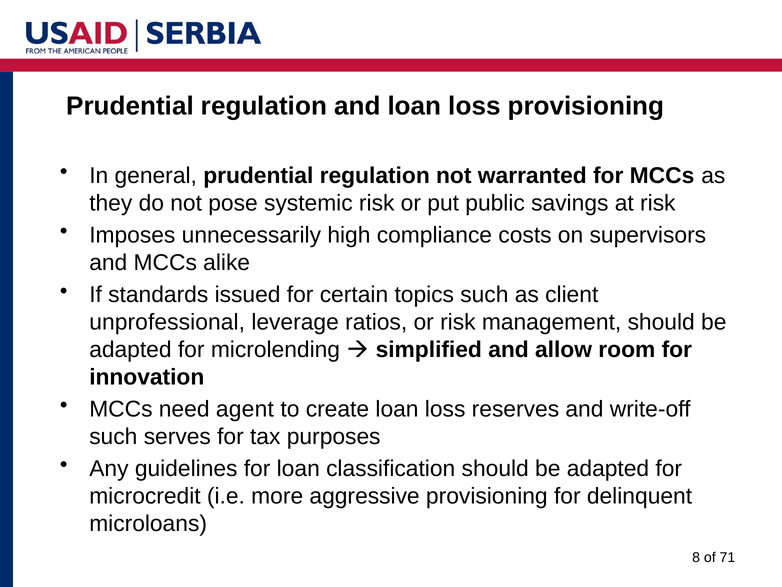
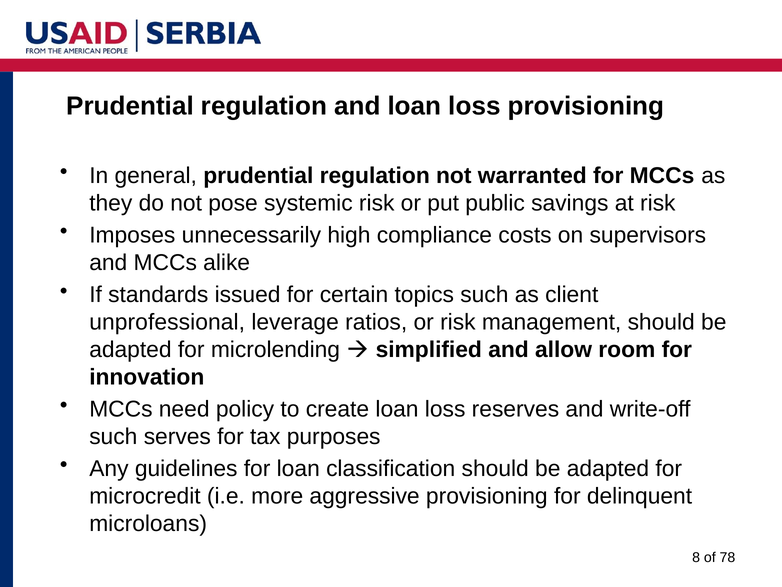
agent: agent -> policy (245, 409)
71: 71 -> 78 (727, 557)
